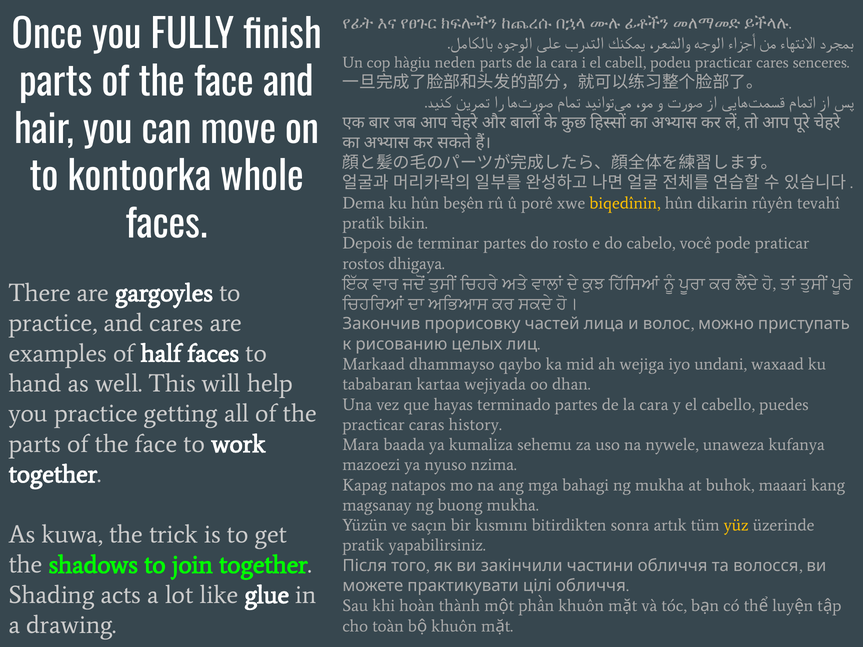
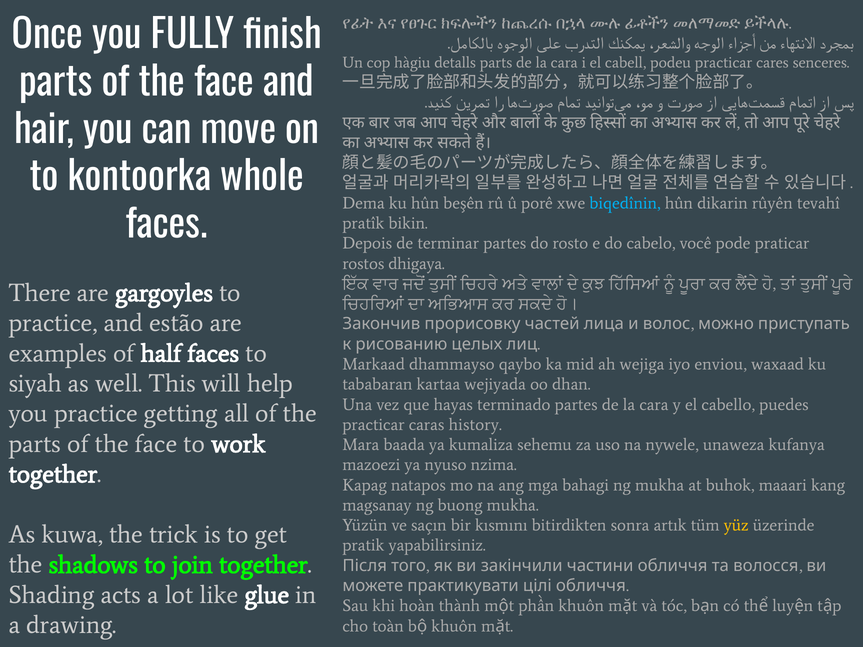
neden: neden -> detalls (455, 63)
biqedînin colour: yellow -> light blue (625, 203)
and cares: cares -> estão (177, 323)
undani: undani -> enviou (721, 364)
hand: hand -> siyah (35, 384)
